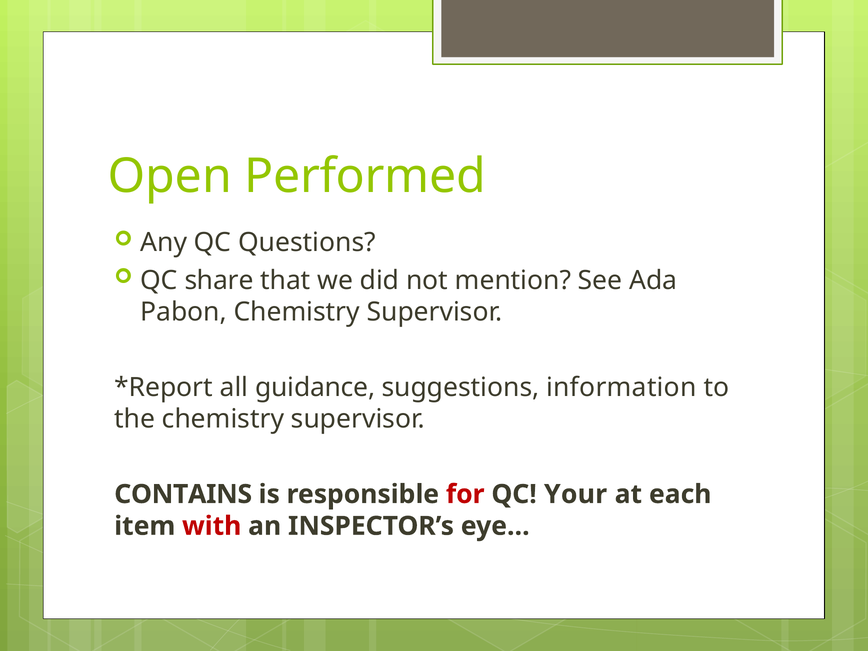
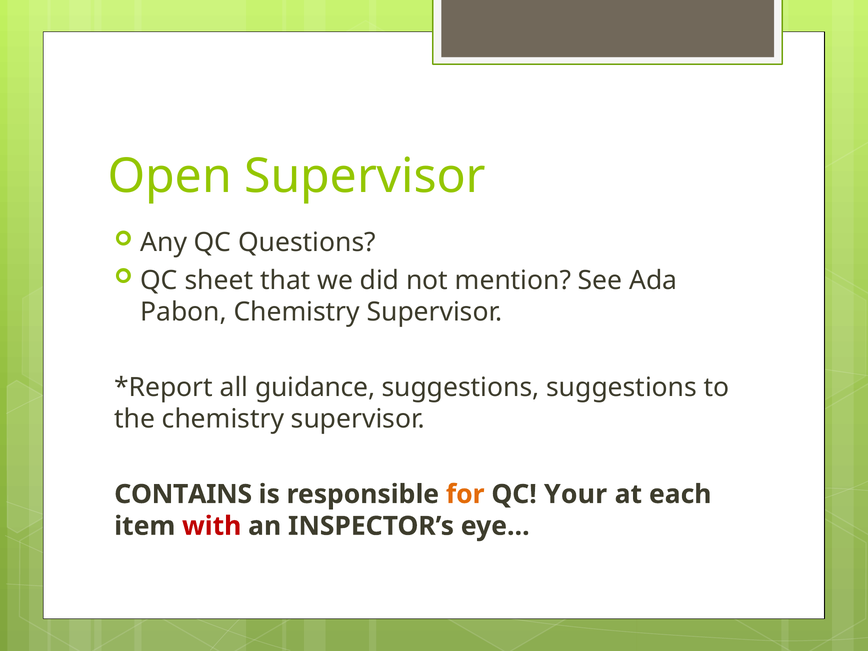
Open Performed: Performed -> Supervisor (365, 176)
share: share -> sheet (219, 280)
suggestions information: information -> suggestions (622, 387)
for colour: red -> orange (465, 494)
